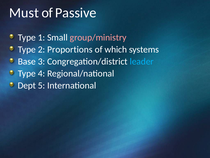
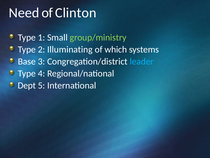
Must: Must -> Need (24, 13)
Passive: Passive -> Clinton (76, 13)
group/ministry colour: pink -> light green (98, 37)
Proportions: Proportions -> Illuminating (70, 49)
